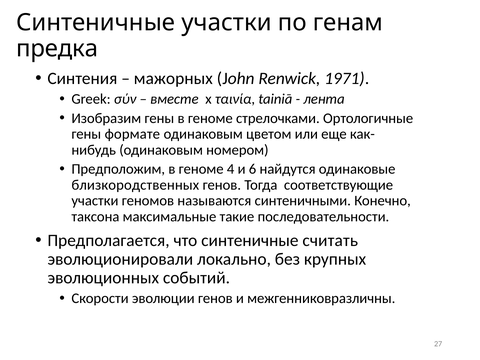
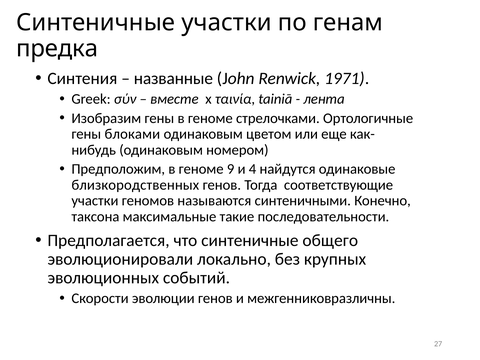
мажорных: мажорных -> названные (173, 78)
формате: формате -> блоками (132, 134)
4: 4 -> 9 (231, 169)
6: 6 -> 4 (253, 169)
считать: считать -> общего (330, 240)
